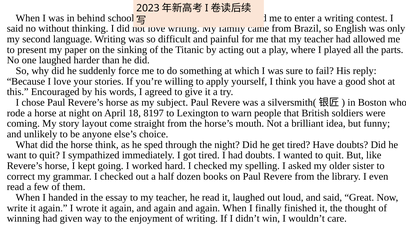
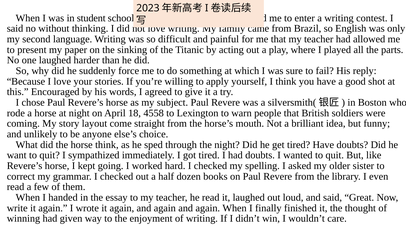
behind: behind -> student (91, 18)
8197: 8197 -> 4558 (154, 113)
